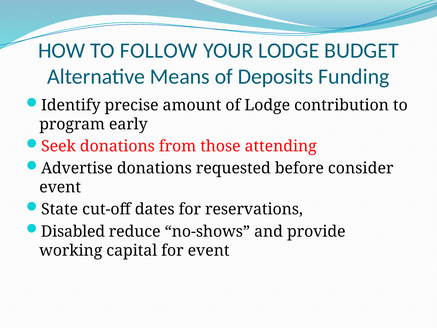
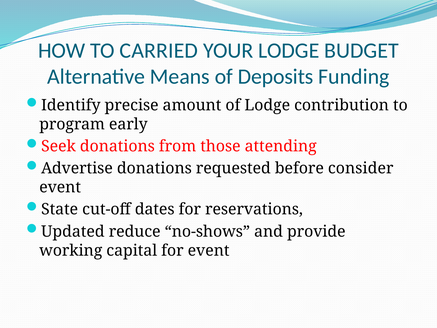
FOLLOW: FOLLOW -> CARRIED (159, 50)
Disabled: Disabled -> Updated (73, 231)
